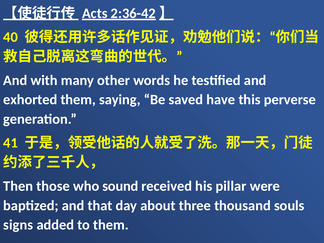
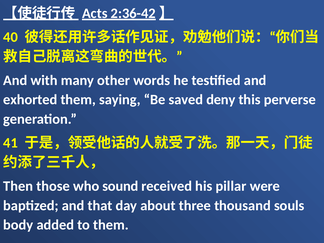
have: have -> deny (221, 100)
signs: signs -> body (18, 225)
